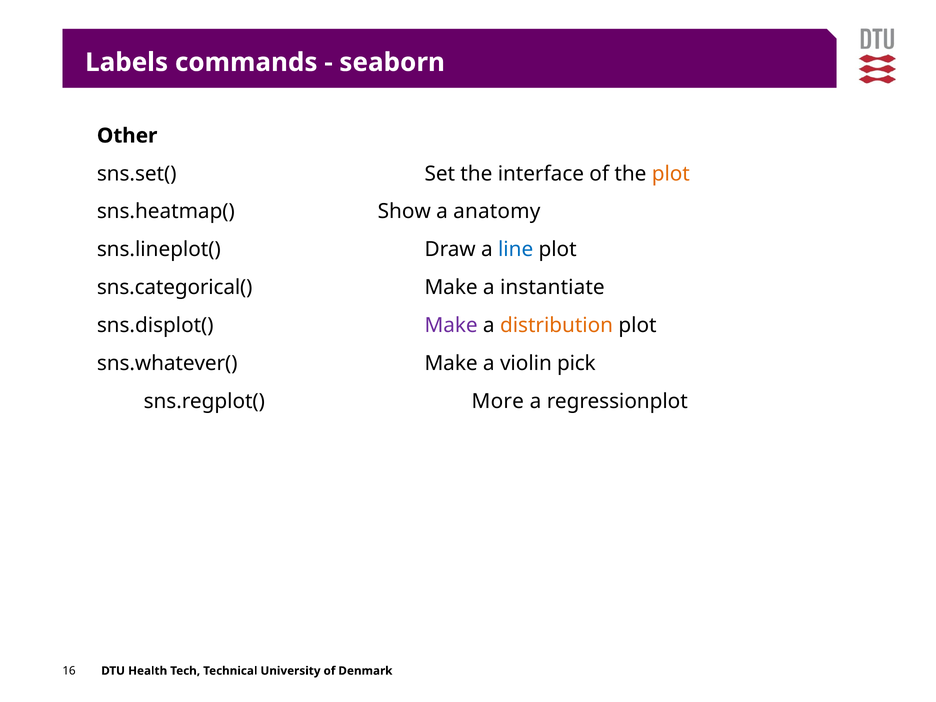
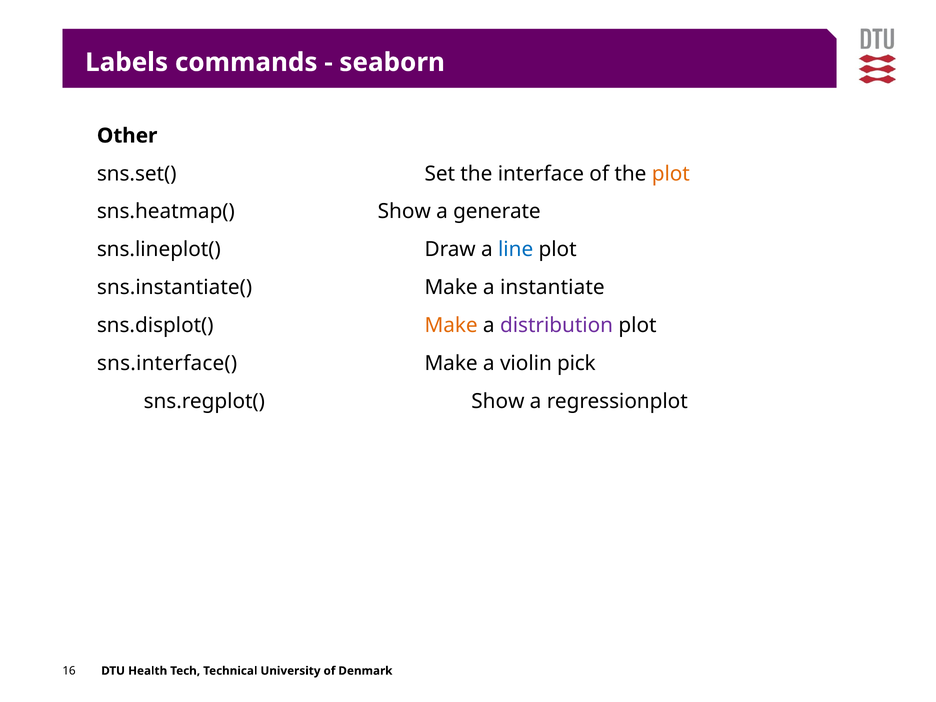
anatomy: anatomy -> generate (497, 212)
sns.categorical(: sns.categorical( -> sns.instantiate( (175, 288)
Make colour: purple -> orange (451, 325)
distribution colour: orange -> purple (557, 325)
sns.whatever(: sns.whatever( -> sns.interface( (167, 363)
sns.regplot( More: More -> Show (498, 401)
